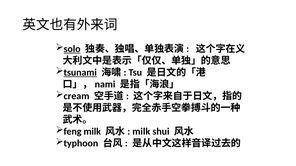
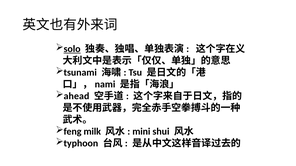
tsunami underline: present -> none (80, 73)
cream: cream -> ahead (76, 96)
milk: milk -> mini (141, 132)
